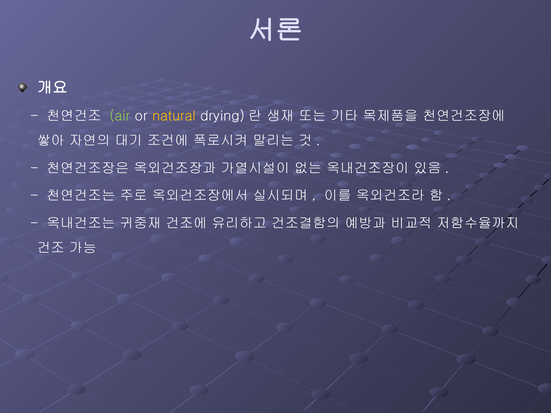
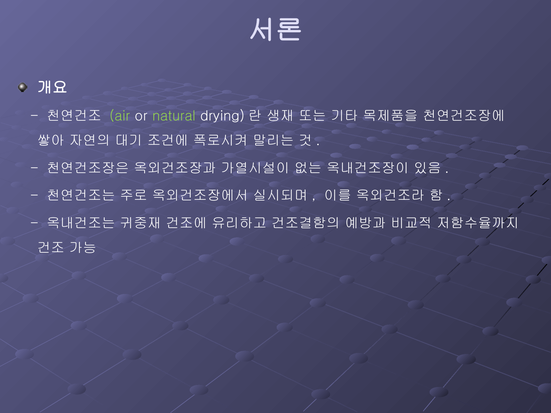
natural colour: yellow -> light green (174, 116)
